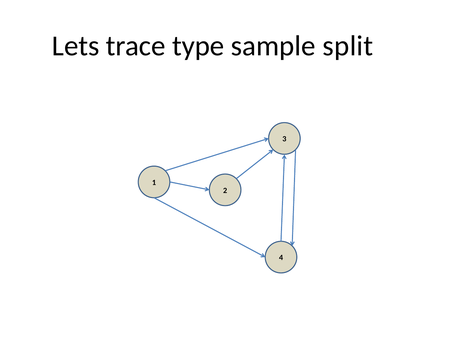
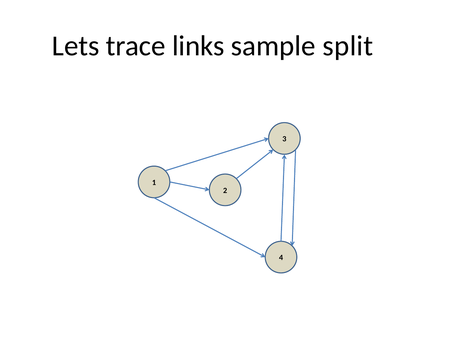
type: type -> links (198, 46)
